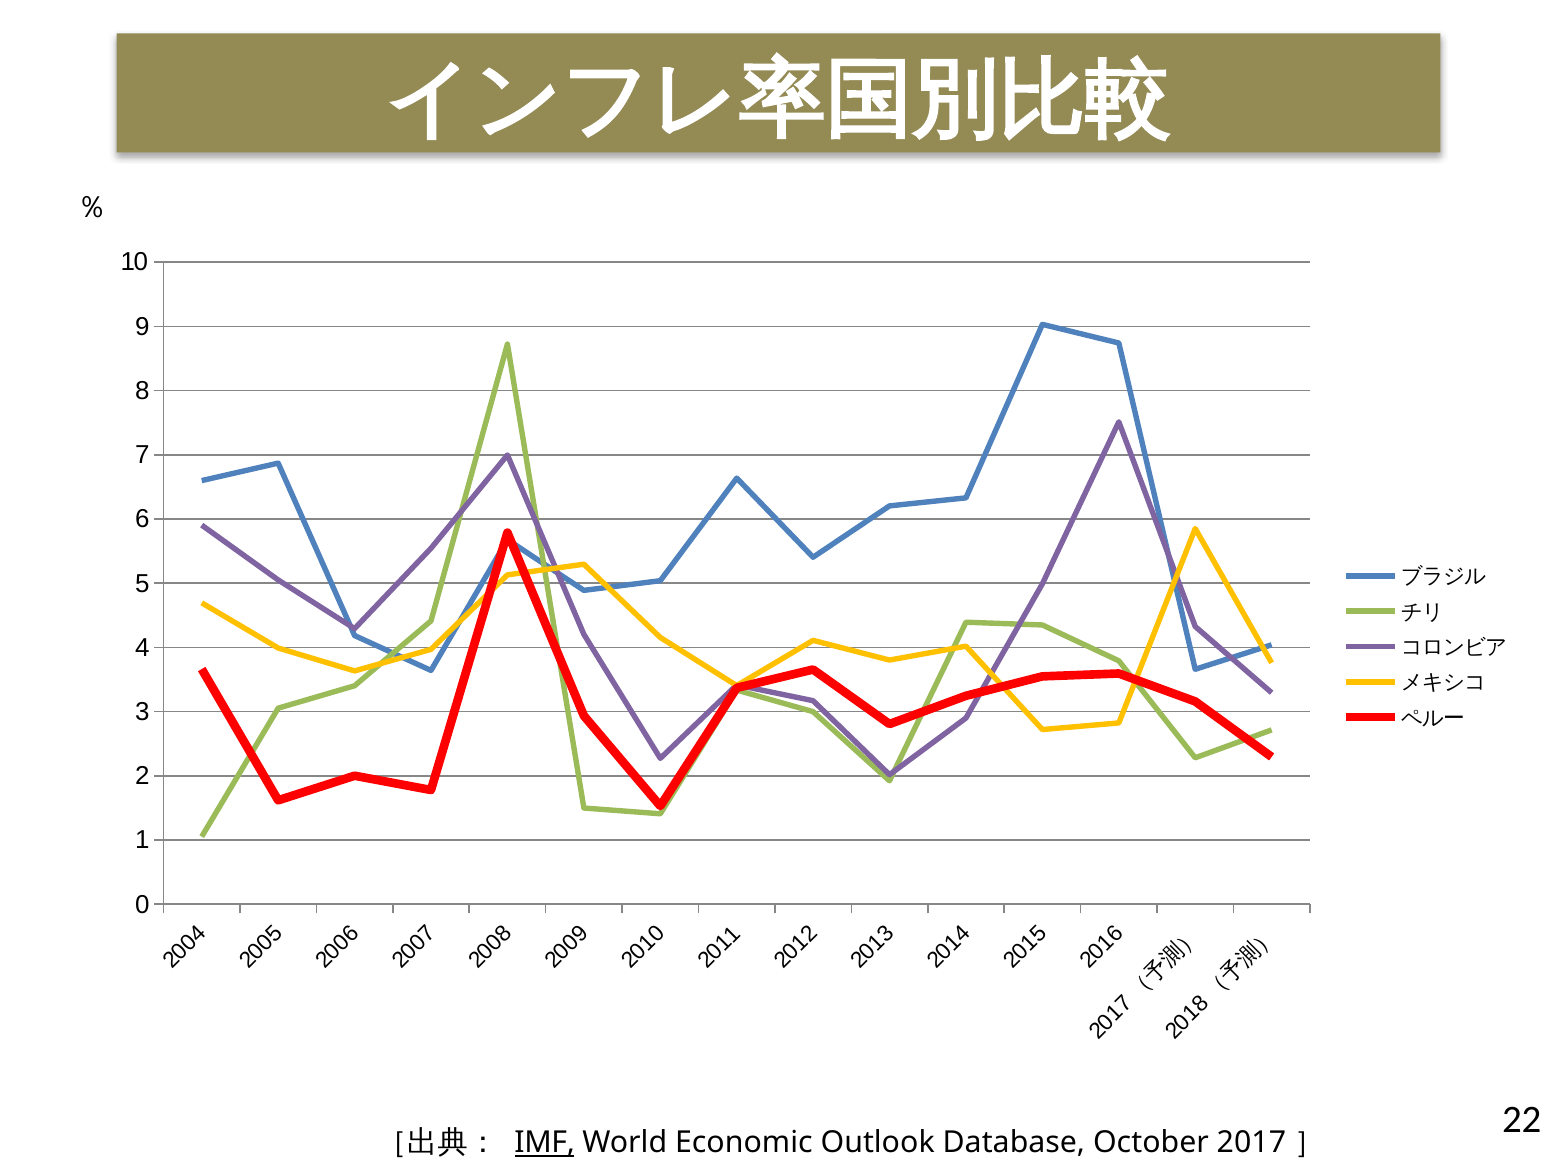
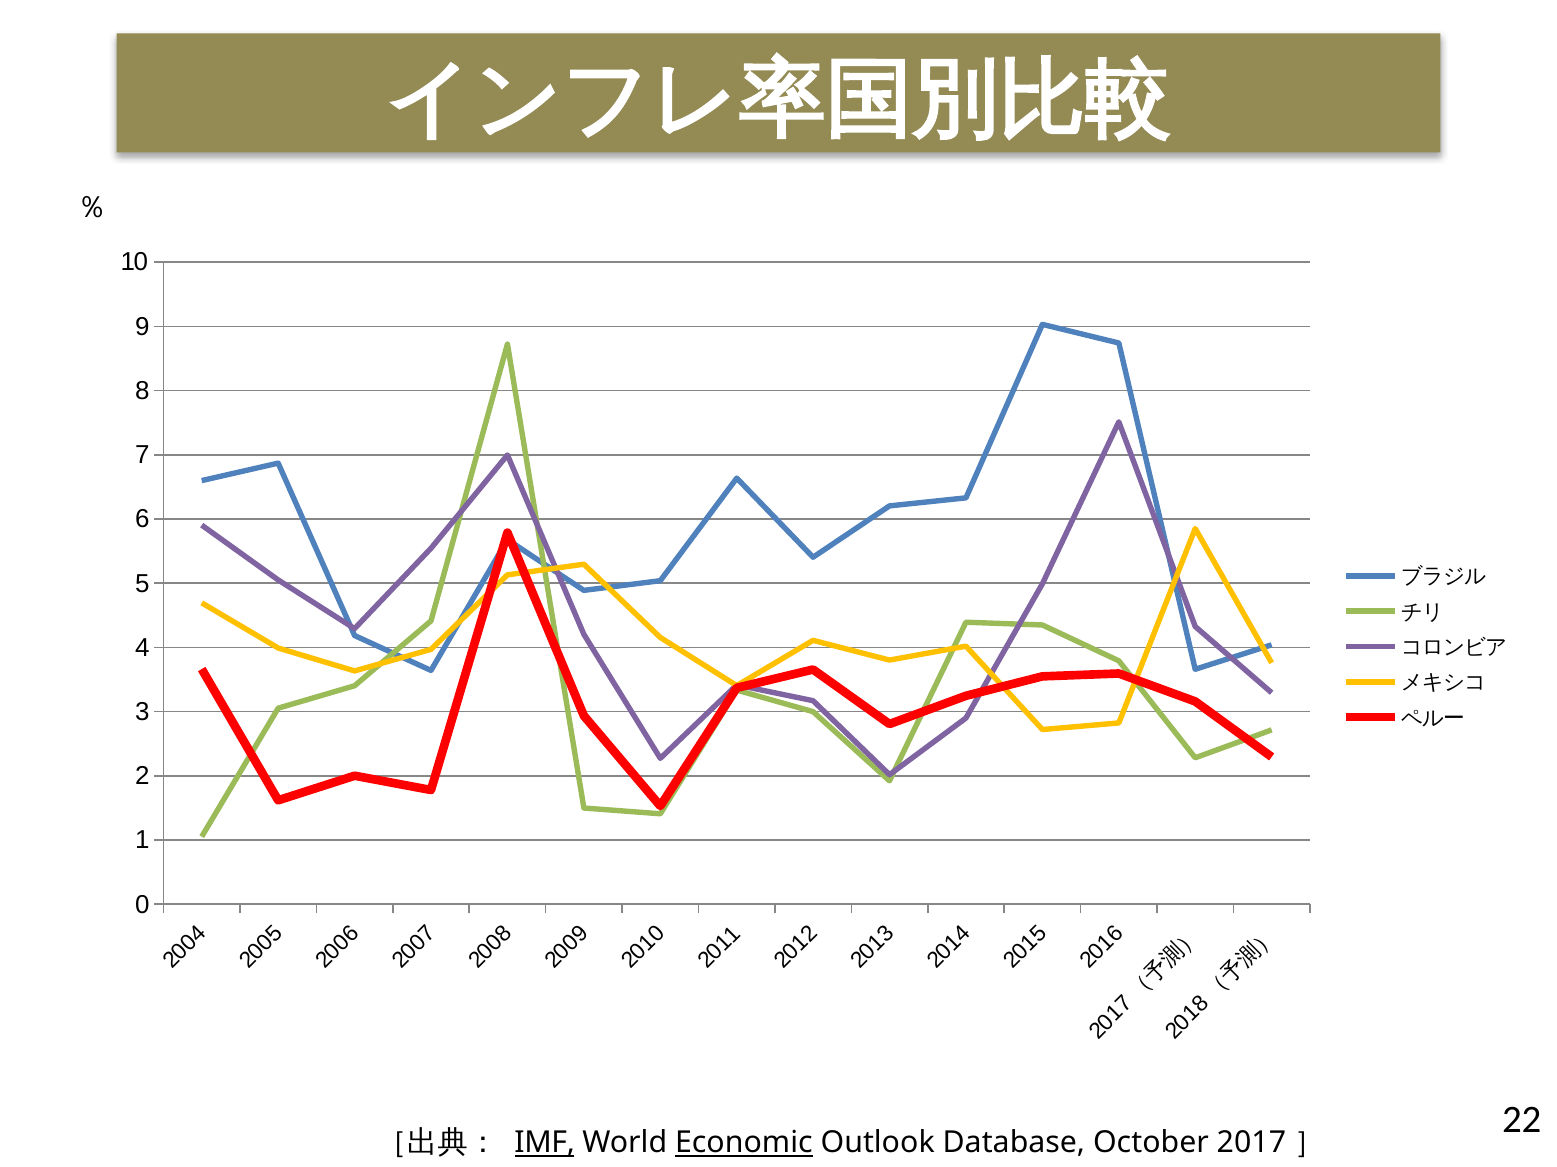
Economic underline: none -> present (744, 1143)
